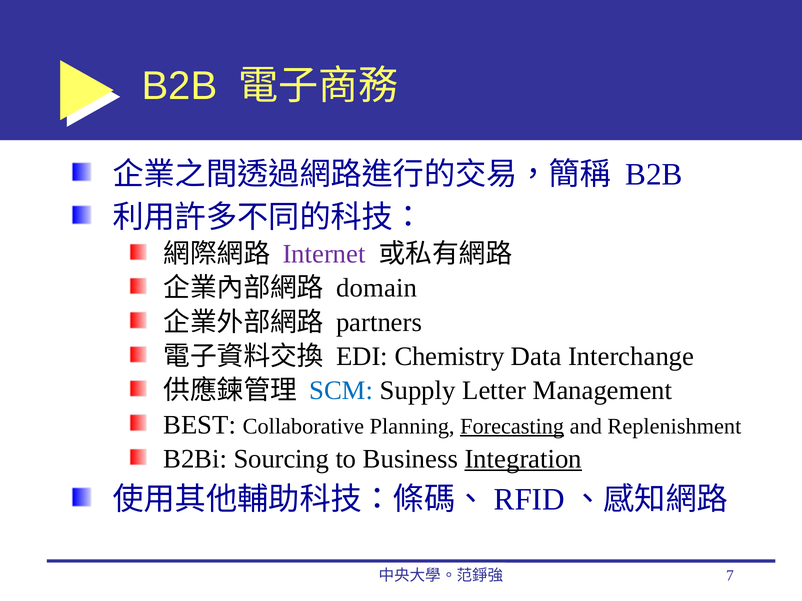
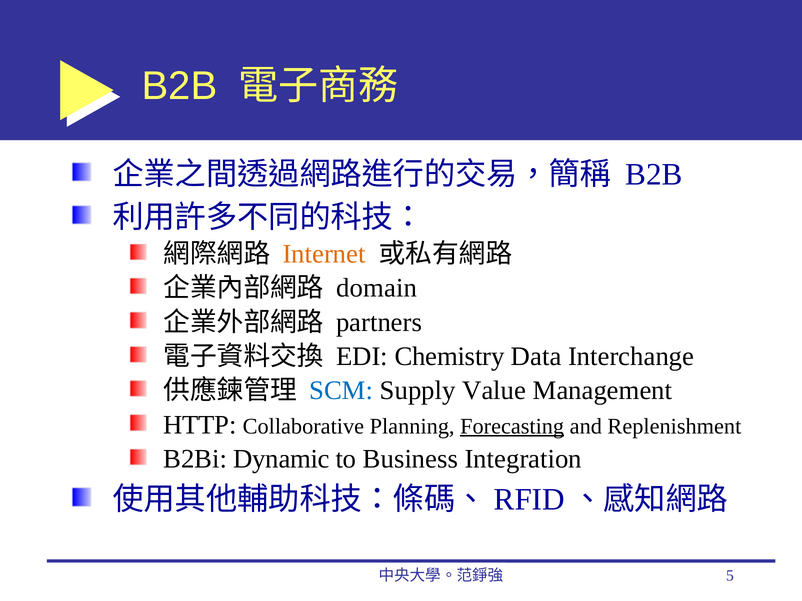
Internet colour: purple -> orange (324, 254)
Letter: Letter -> Value (494, 391)
BEST: BEST -> HTTP (200, 425)
Sourcing: Sourcing -> Dynamic (281, 459)
Integration underline: present -> none (523, 459)
7: 7 -> 5 (730, 576)
